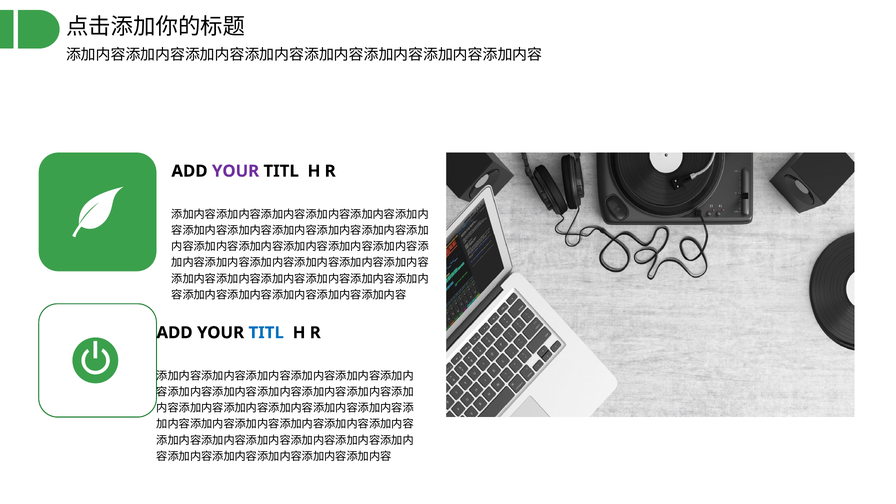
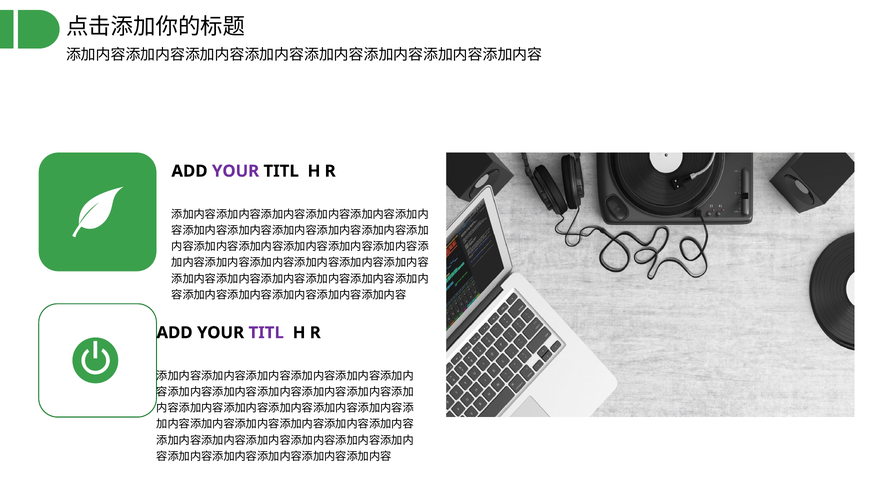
TITL colour: blue -> purple (266, 333)
